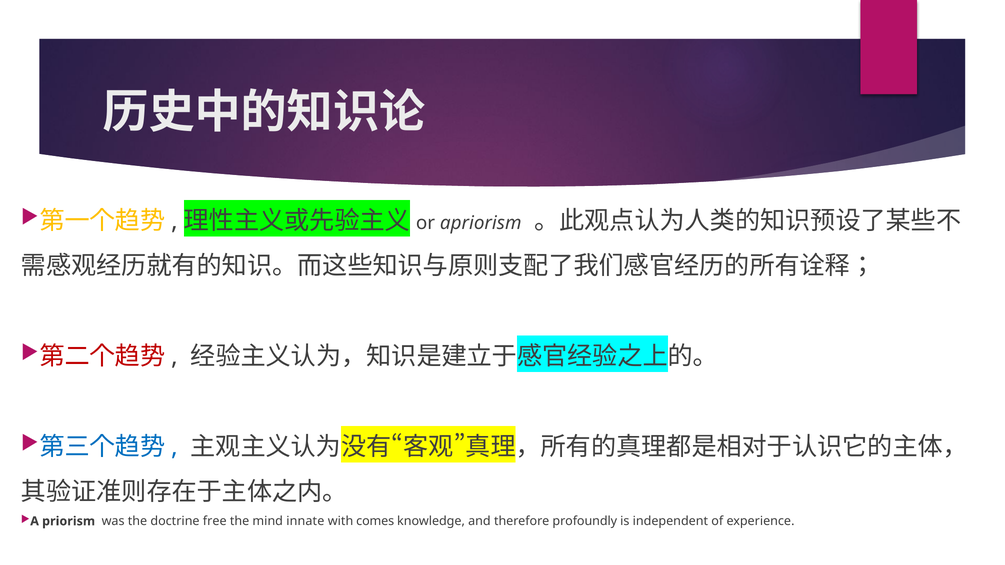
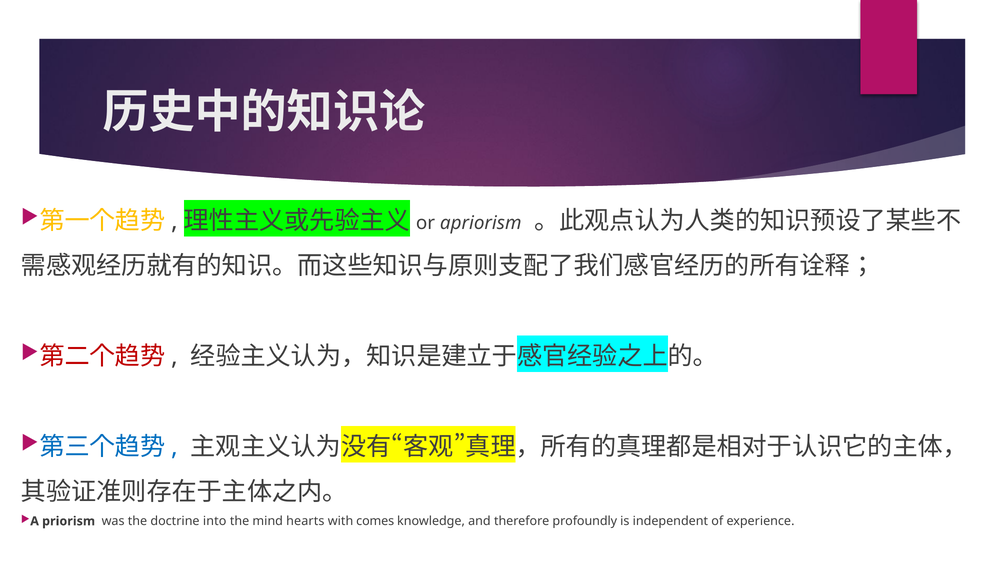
free: free -> into (215, 521)
innate: innate -> hearts (305, 521)
